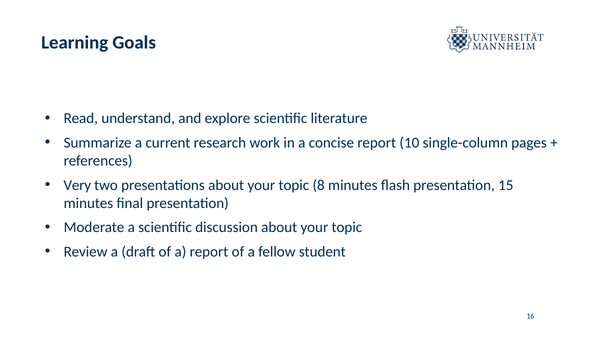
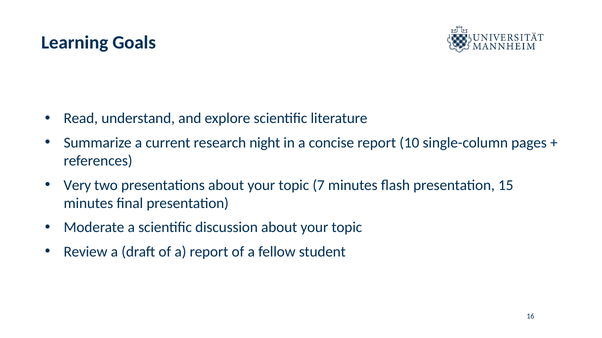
work: work -> night (265, 143)
8: 8 -> 7 (319, 185)
